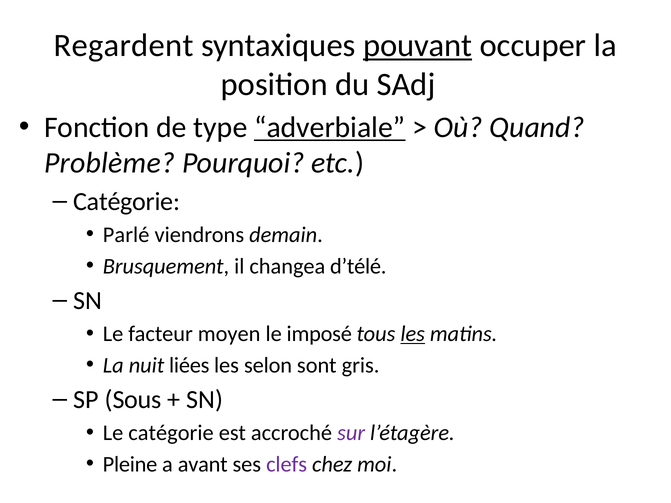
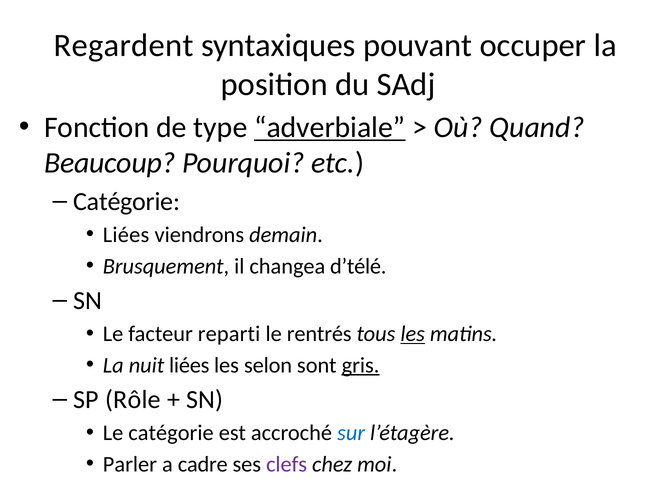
pouvant underline: present -> none (418, 45)
Problème: Problème -> Beaucoup (110, 163)
Parlé: Parlé -> Liées (126, 235)
moyen: moyen -> reparti (229, 334)
imposé: imposé -> rentrés (319, 334)
gris underline: none -> present (361, 365)
Sous: Sous -> Rôle (133, 400)
sur colour: purple -> blue (351, 433)
Pleine: Pleine -> Parler (130, 464)
avant: avant -> cadre (203, 464)
